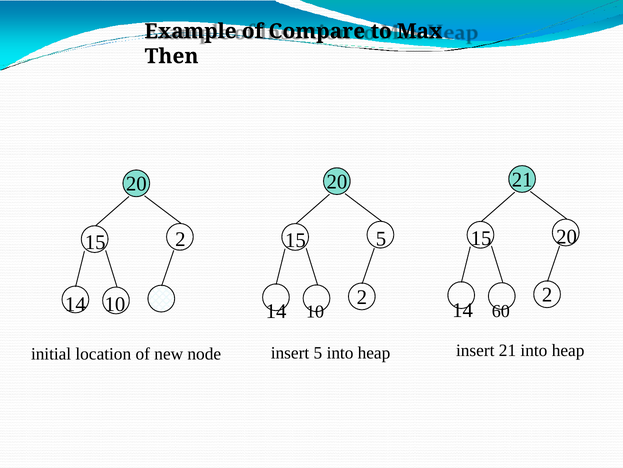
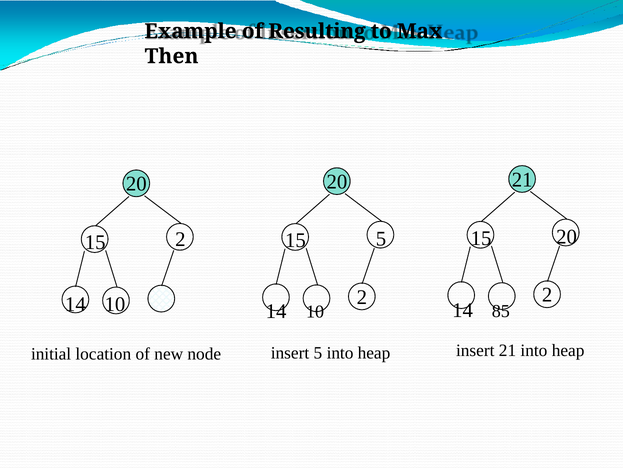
Compare: Compare -> Resulting (317, 31)
60: 60 -> 85 (501, 311)
